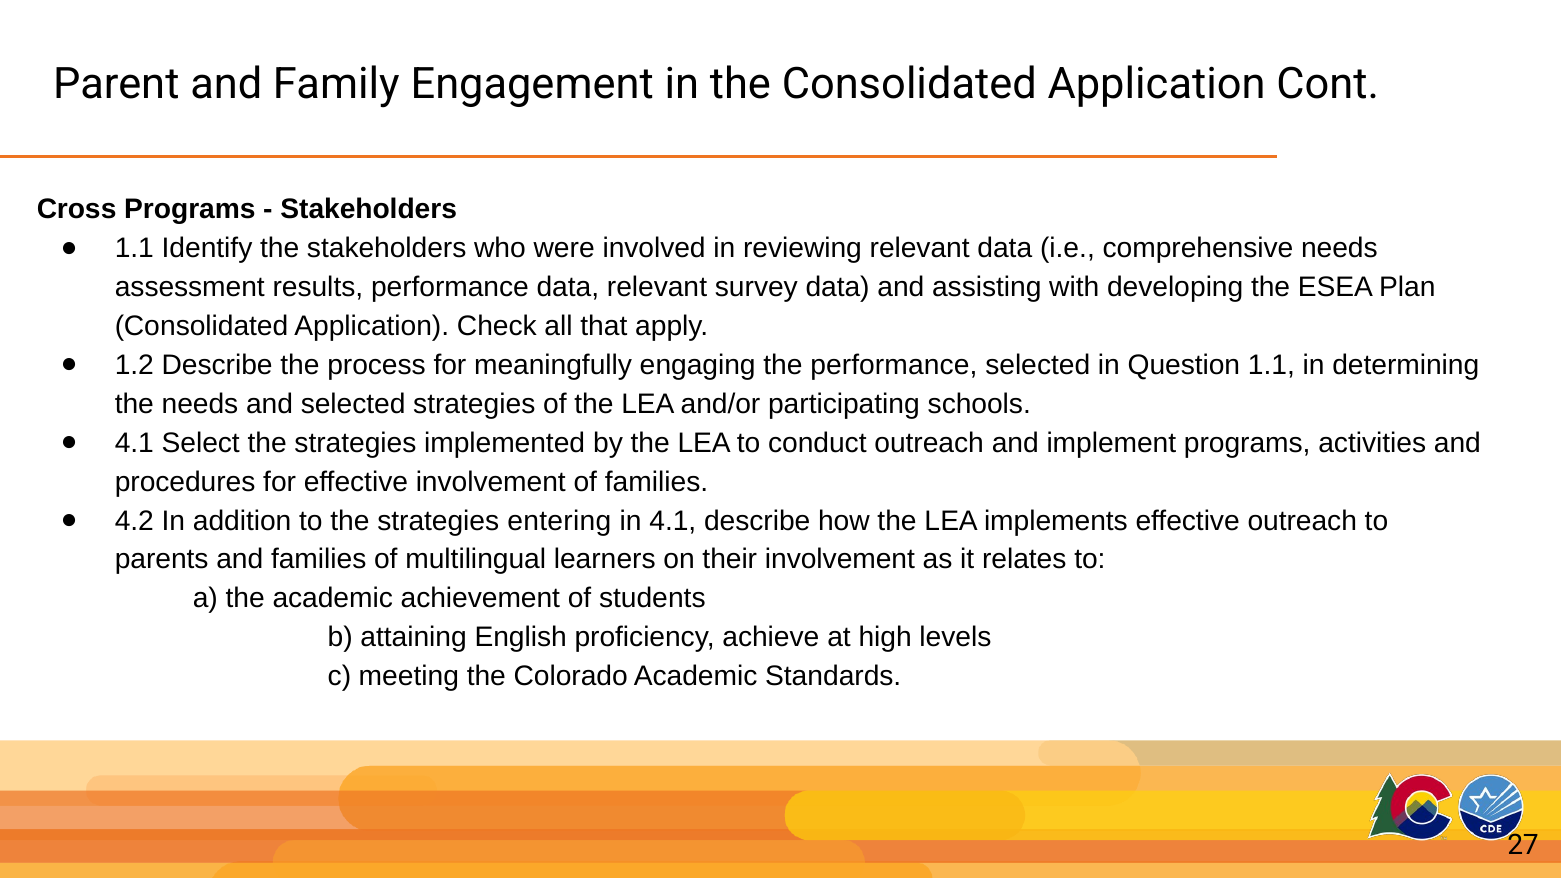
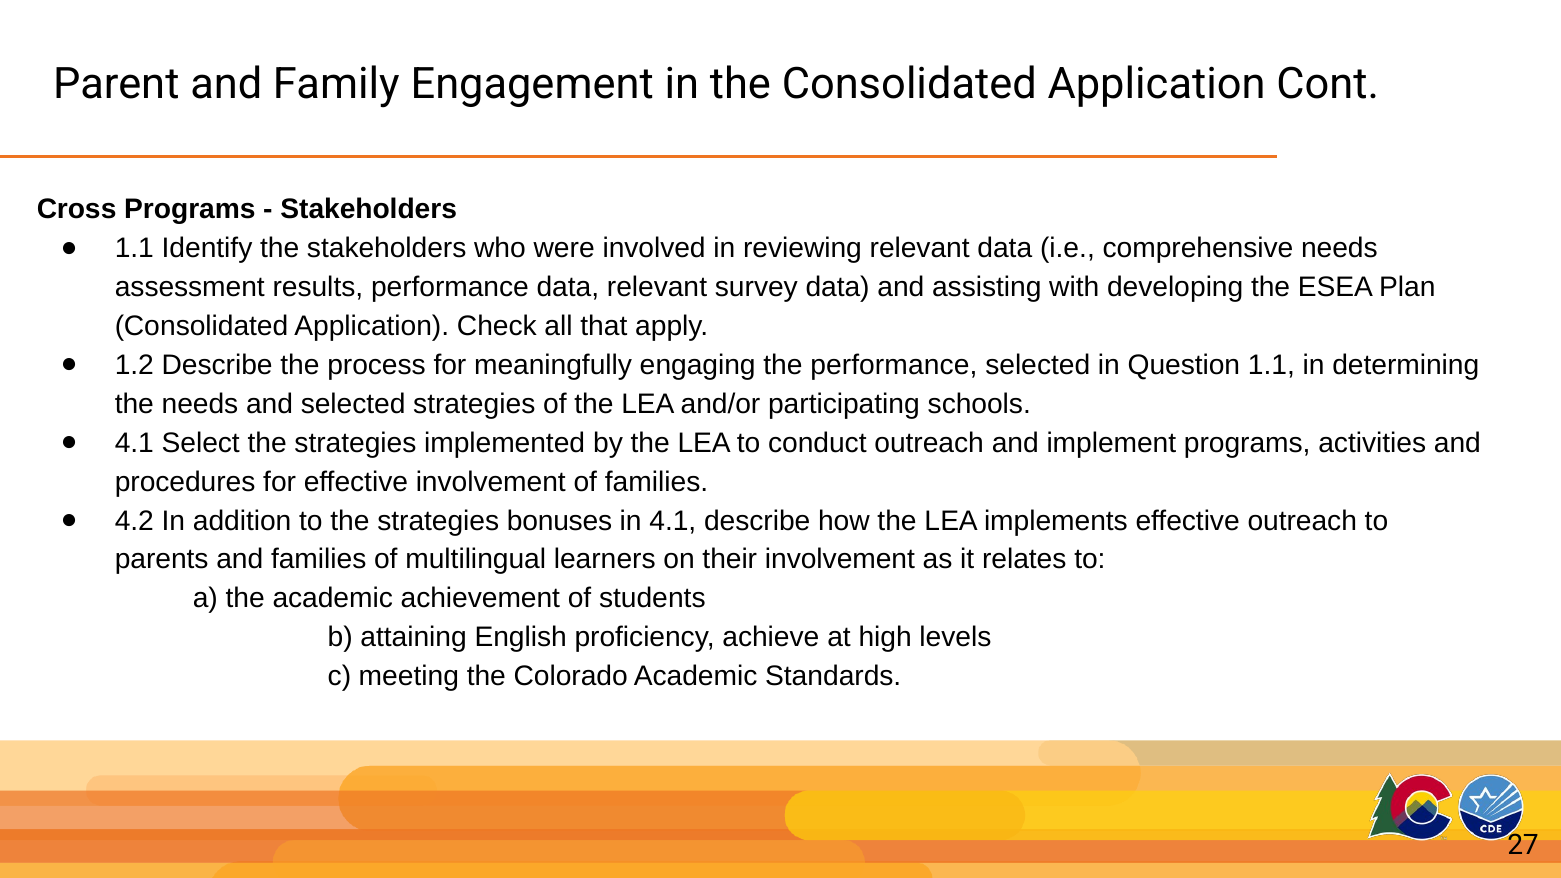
entering: entering -> bonuses (560, 521)
